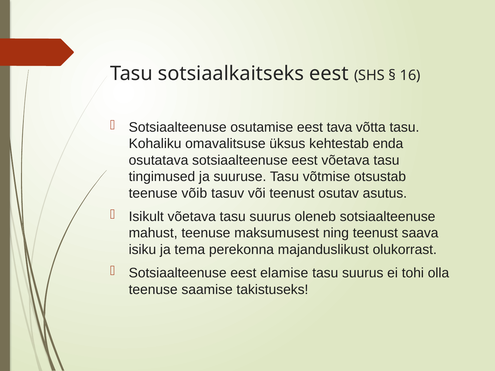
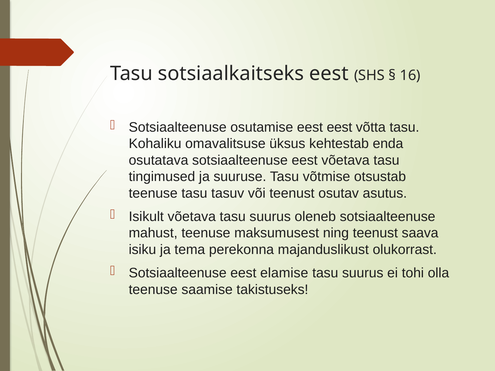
eest tava: tava -> eest (339, 127)
teenuse võib: võib -> tasu (194, 193)
